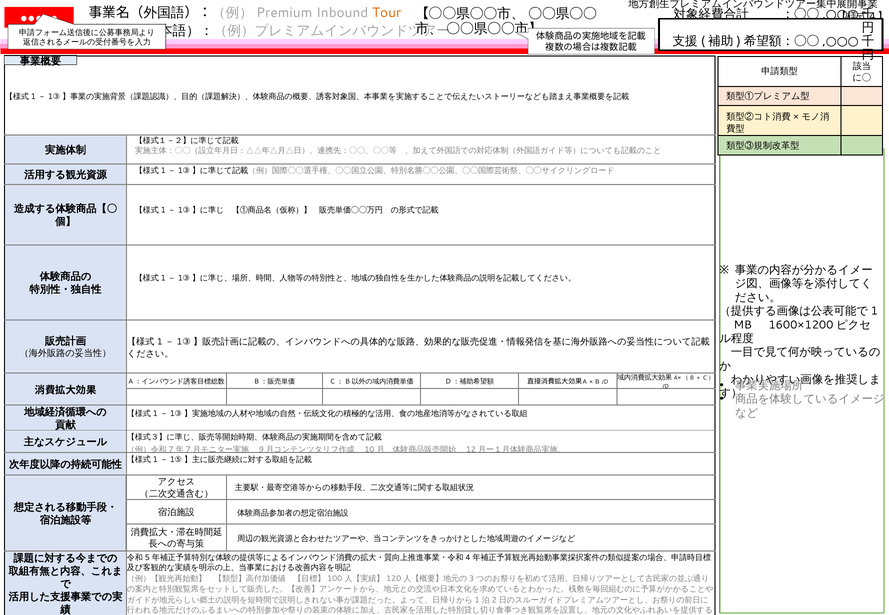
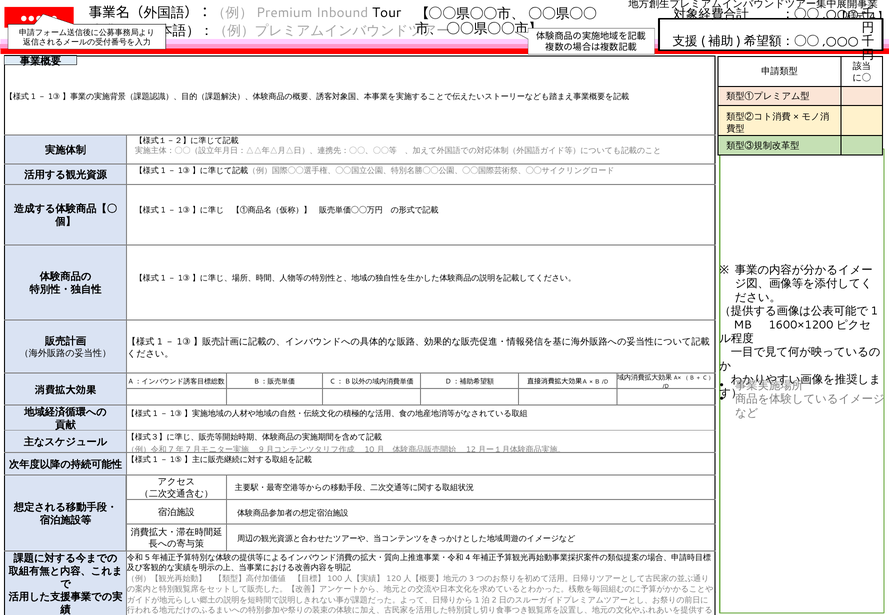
Tour colour: orange -> black (387, 13)
